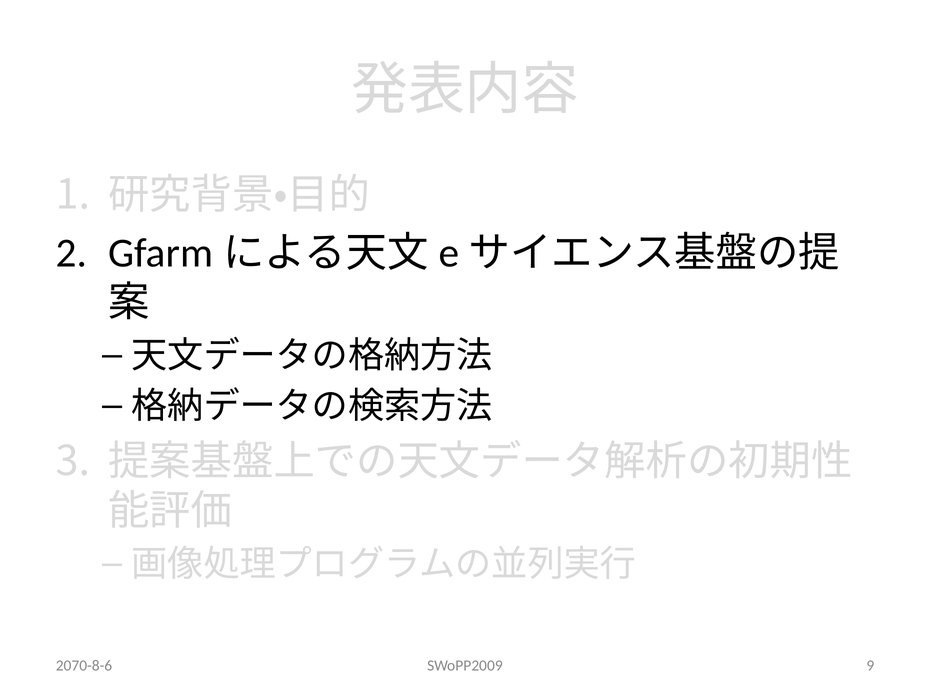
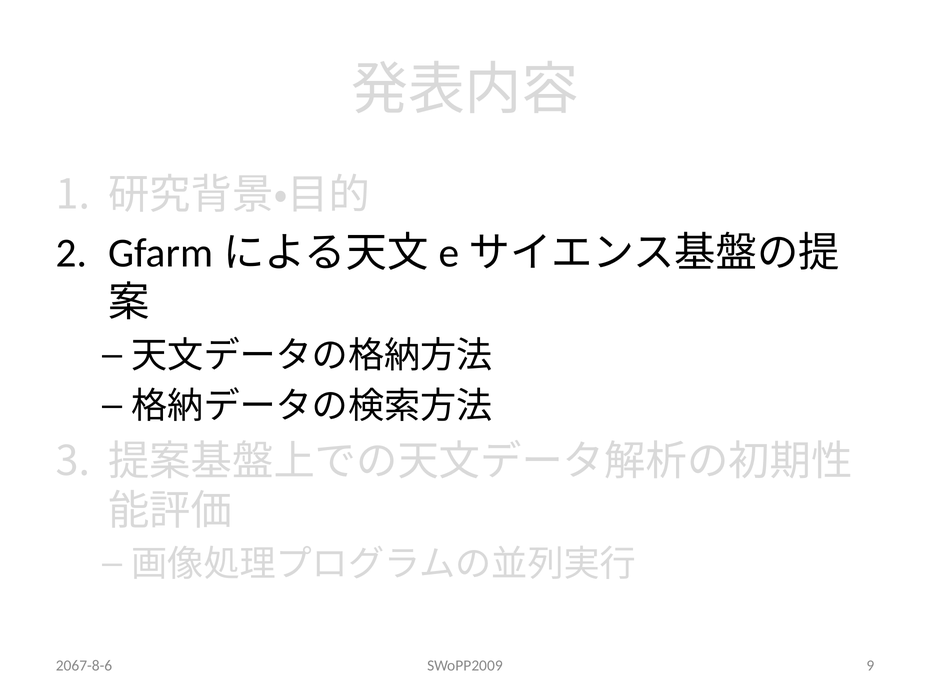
2070-8-6: 2070-8-6 -> 2067-8-6 (84, 666)
